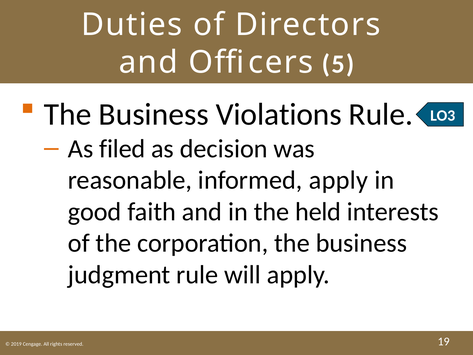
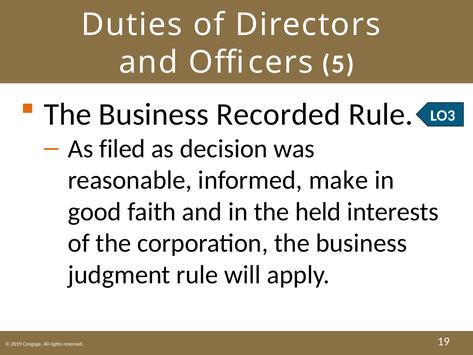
Violations: Violations -> Recorded (279, 114)
informed apply: apply -> make (338, 180)
